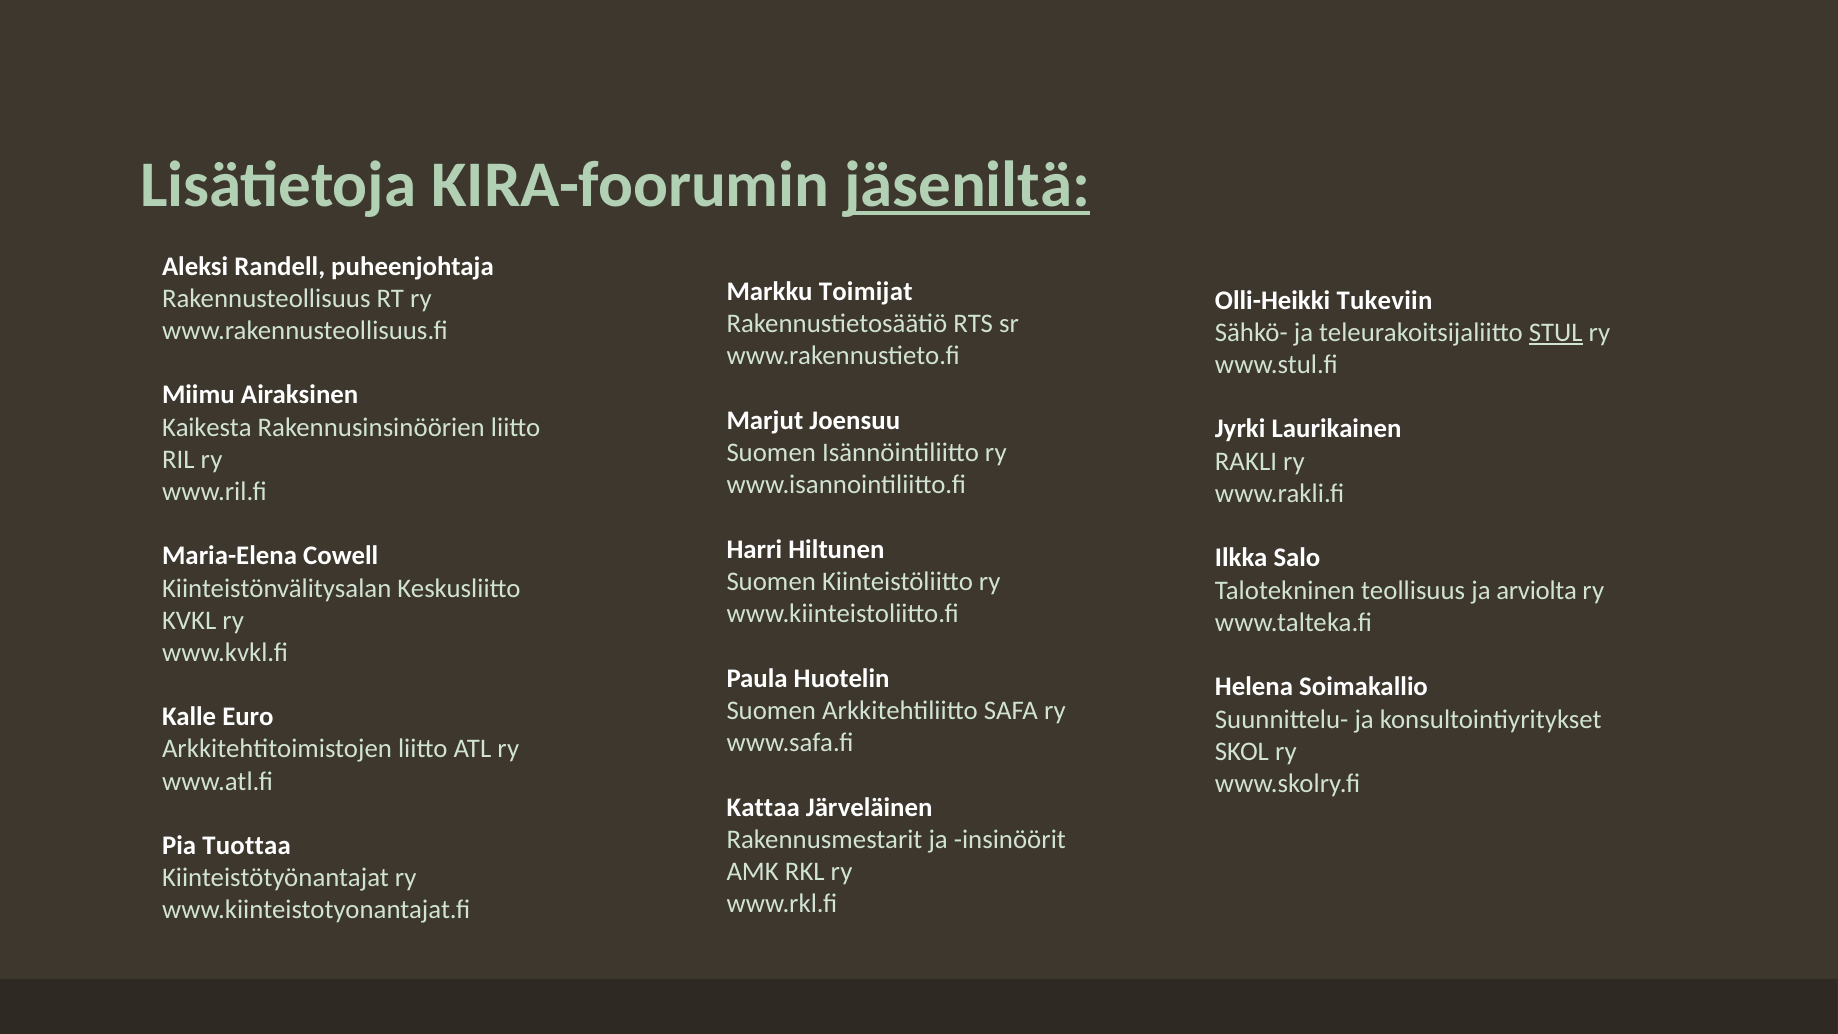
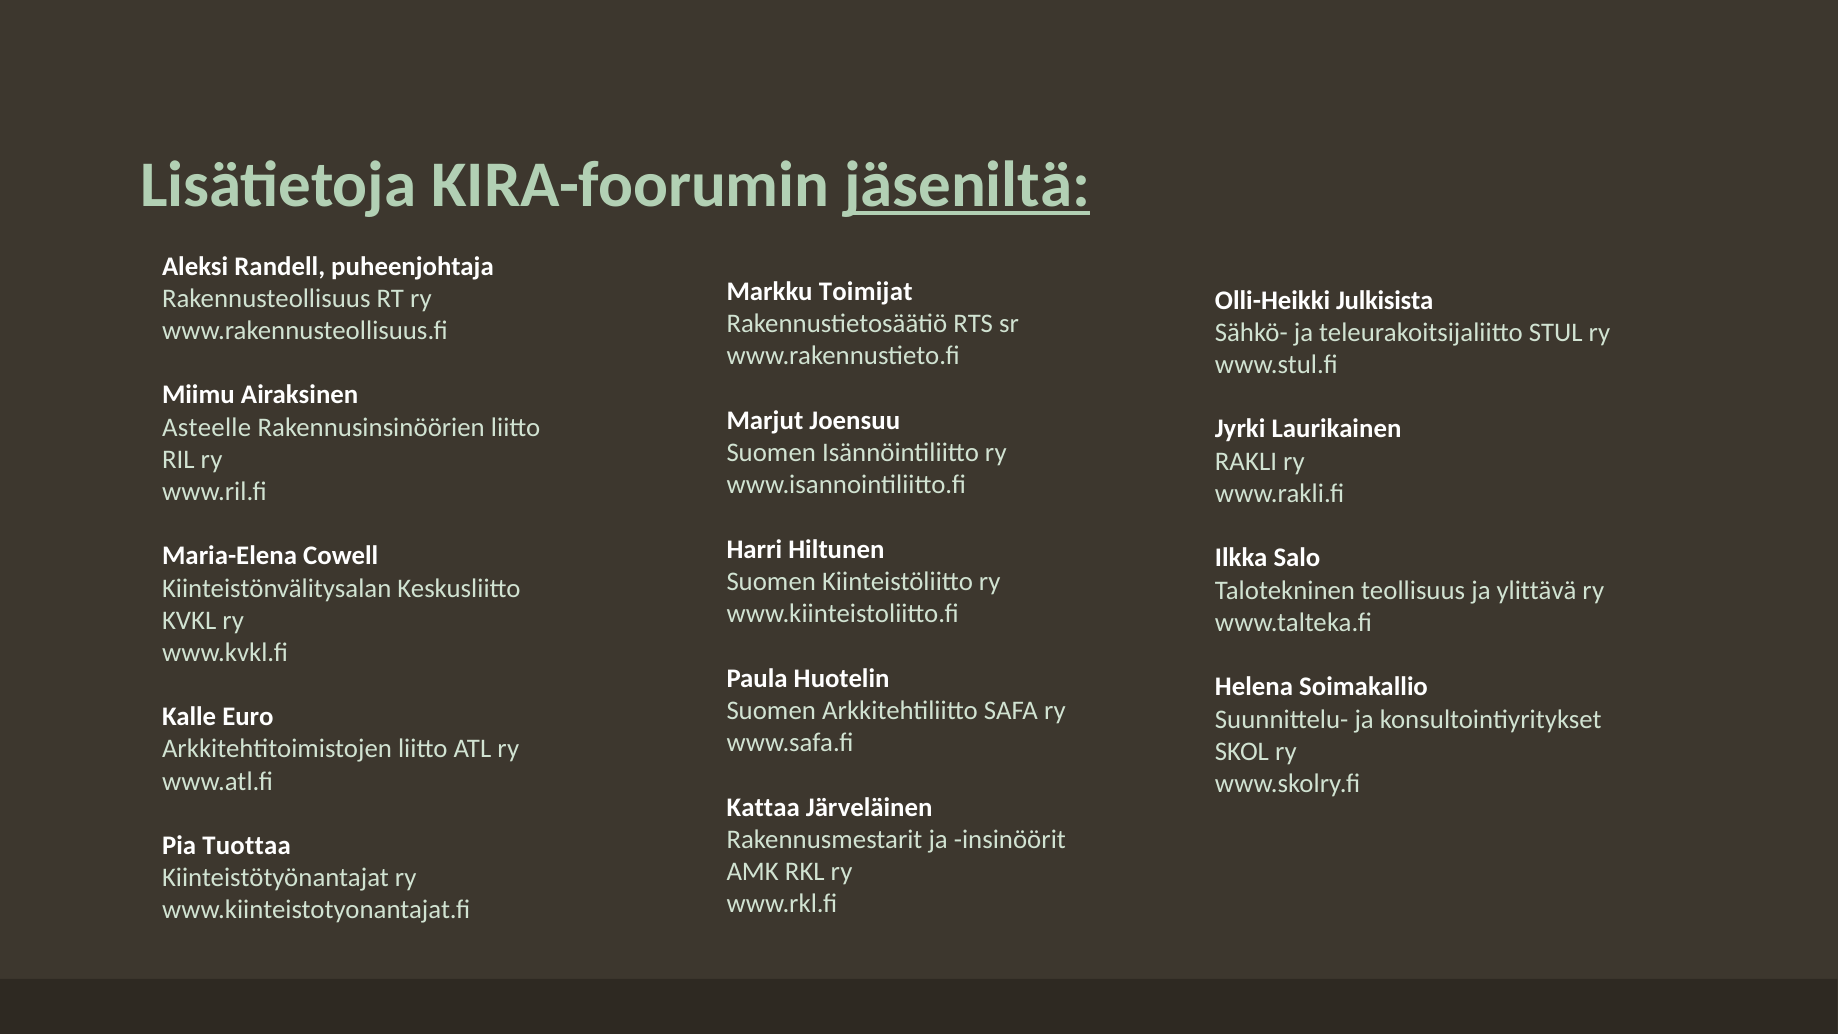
Tukeviin: Tukeviin -> Julkisista (1385, 300)
STUL underline: present -> none (1556, 332)
Kaikesta: Kaikesta -> Asteelle (207, 427)
arviolta: arviolta -> ylittävä (1537, 590)
